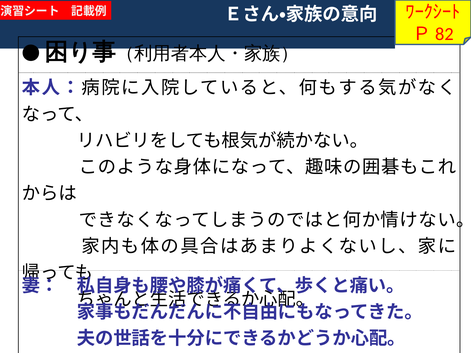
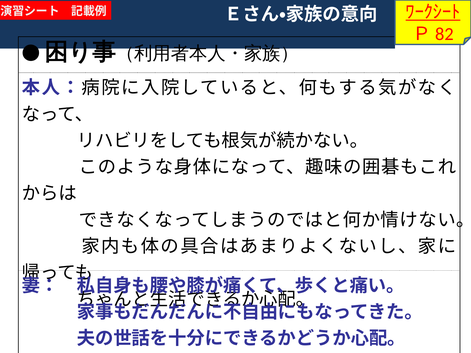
ﾜｰｸｼｰﾄ underline: none -> present (433, 12)
